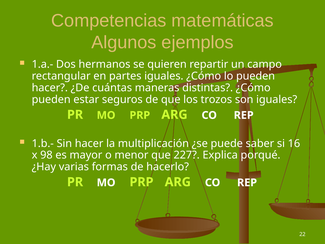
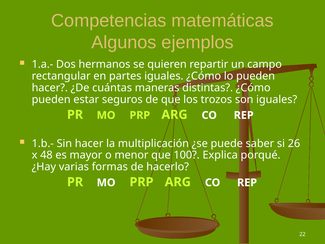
16: 16 -> 26 (294, 143)
98: 98 -> 48 (46, 155)
227: 227 -> 100 (187, 155)
